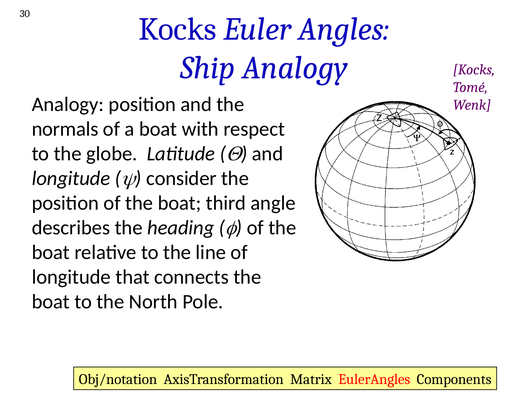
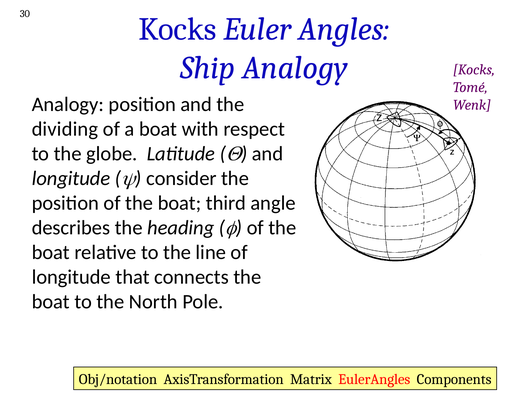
normals: normals -> dividing (65, 129)
